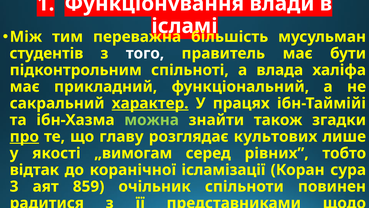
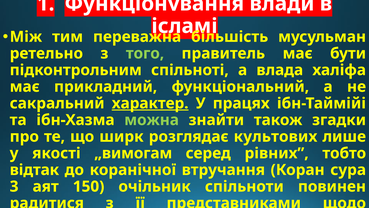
студентів: студентів -> ретельно (46, 53)
того colour: white -> light green (145, 53)
про underline: present -> none (24, 136)
главу: главу -> ширк (121, 136)
ісламізації: ісламізації -> втручання (223, 170)
859: 859 -> 150 (89, 186)
